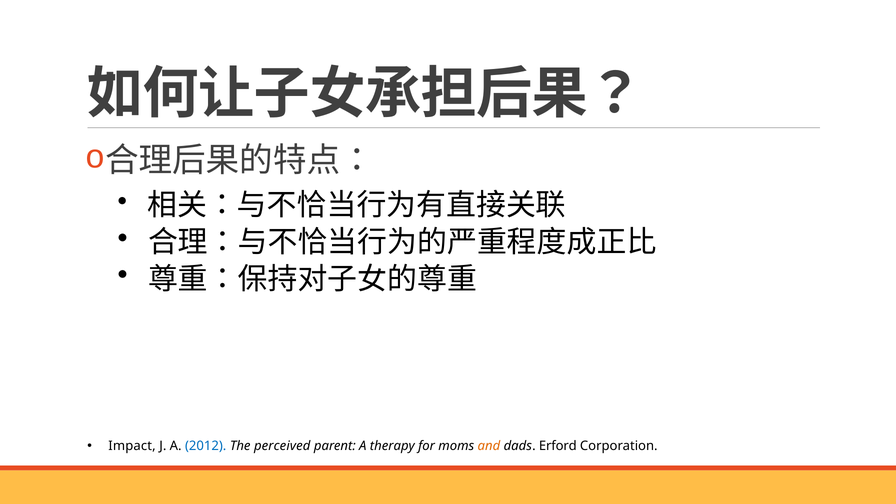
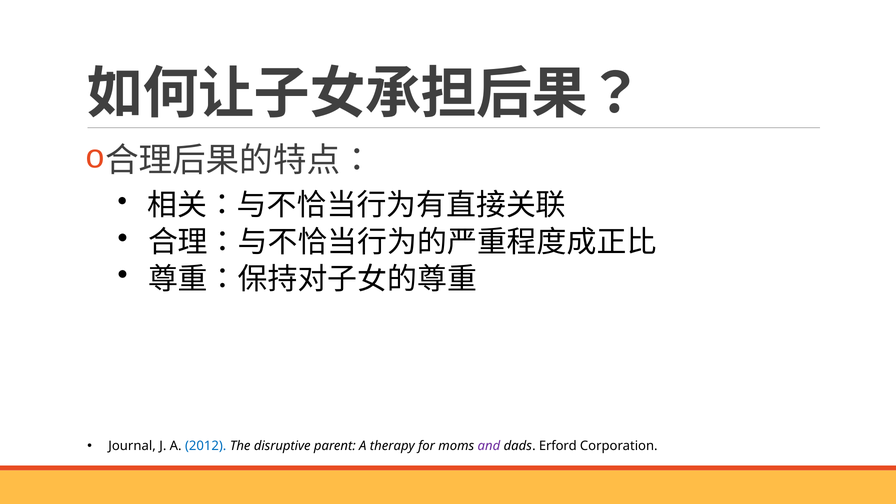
Impact: Impact -> Journal (132, 446)
perceived: perceived -> disruptive (282, 446)
and colour: orange -> purple (489, 446)
